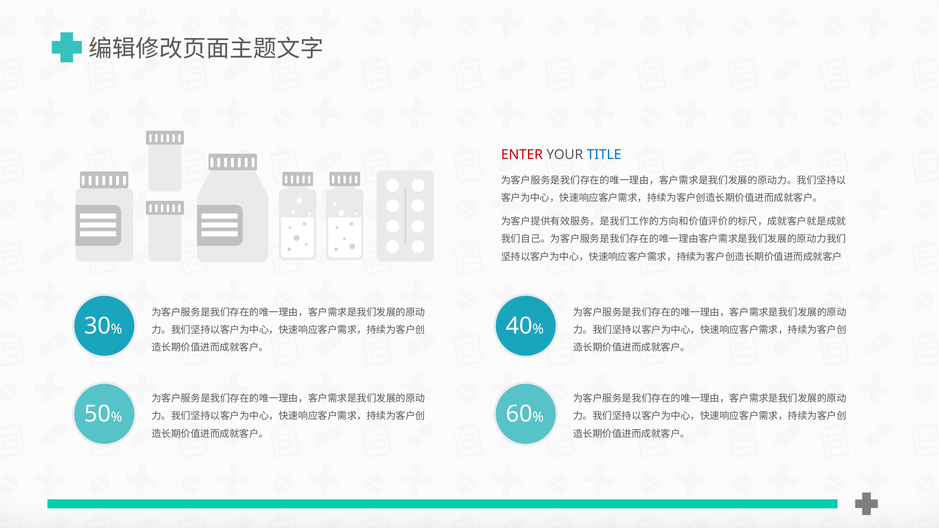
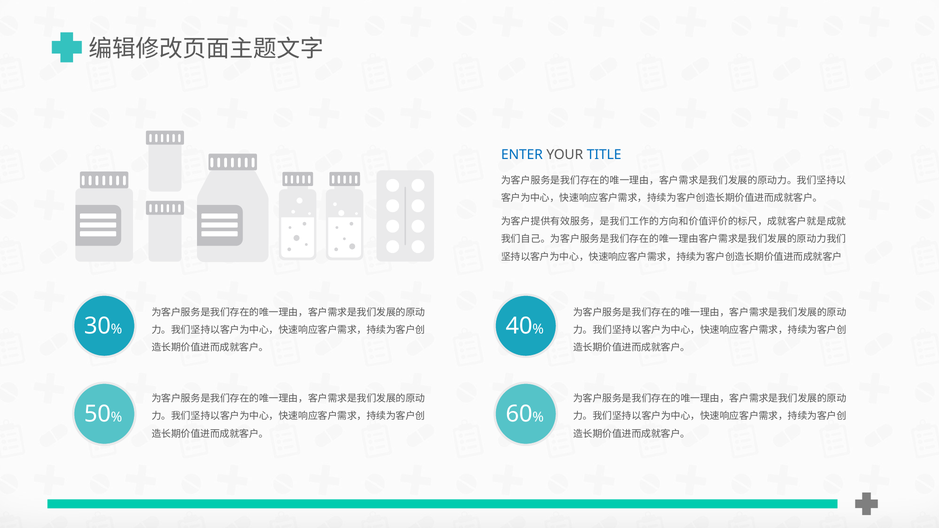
ENTER colour: red -> blue (522, 155)
